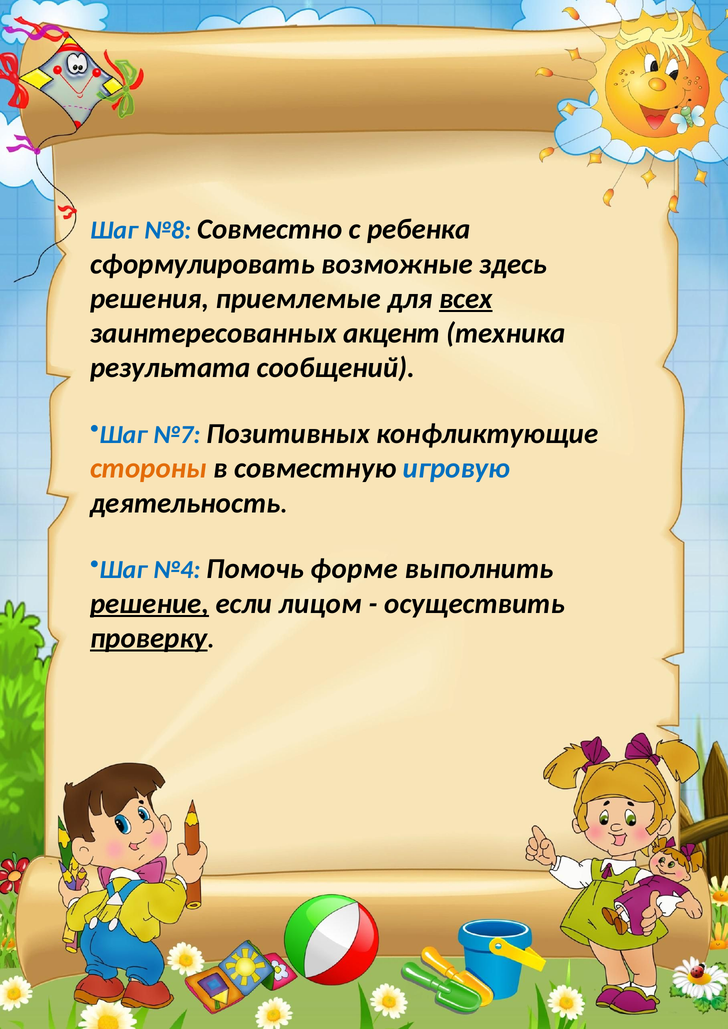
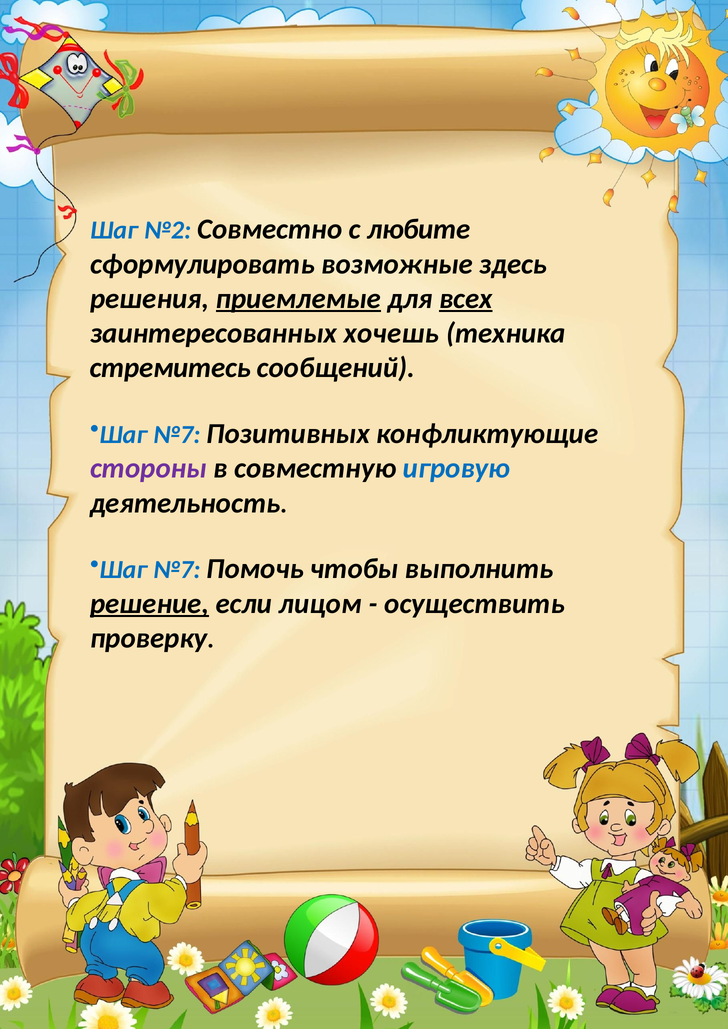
№8: №8 -> №2 (168, 230)
ребенка: ребенка -> любите (419, 229)
приемлемые underline: none -> present (298, 299)
акцент: акцент -> хочешь (391, 333)
результата: результата -> стремитесь (170, 368)
стороны colour: orange -> purple (149, 469)
№4: №4 -> №7 (177, 570)
форме: форме -> чтобы (354, 569)
проверку underline: present -> none (149, 639)
